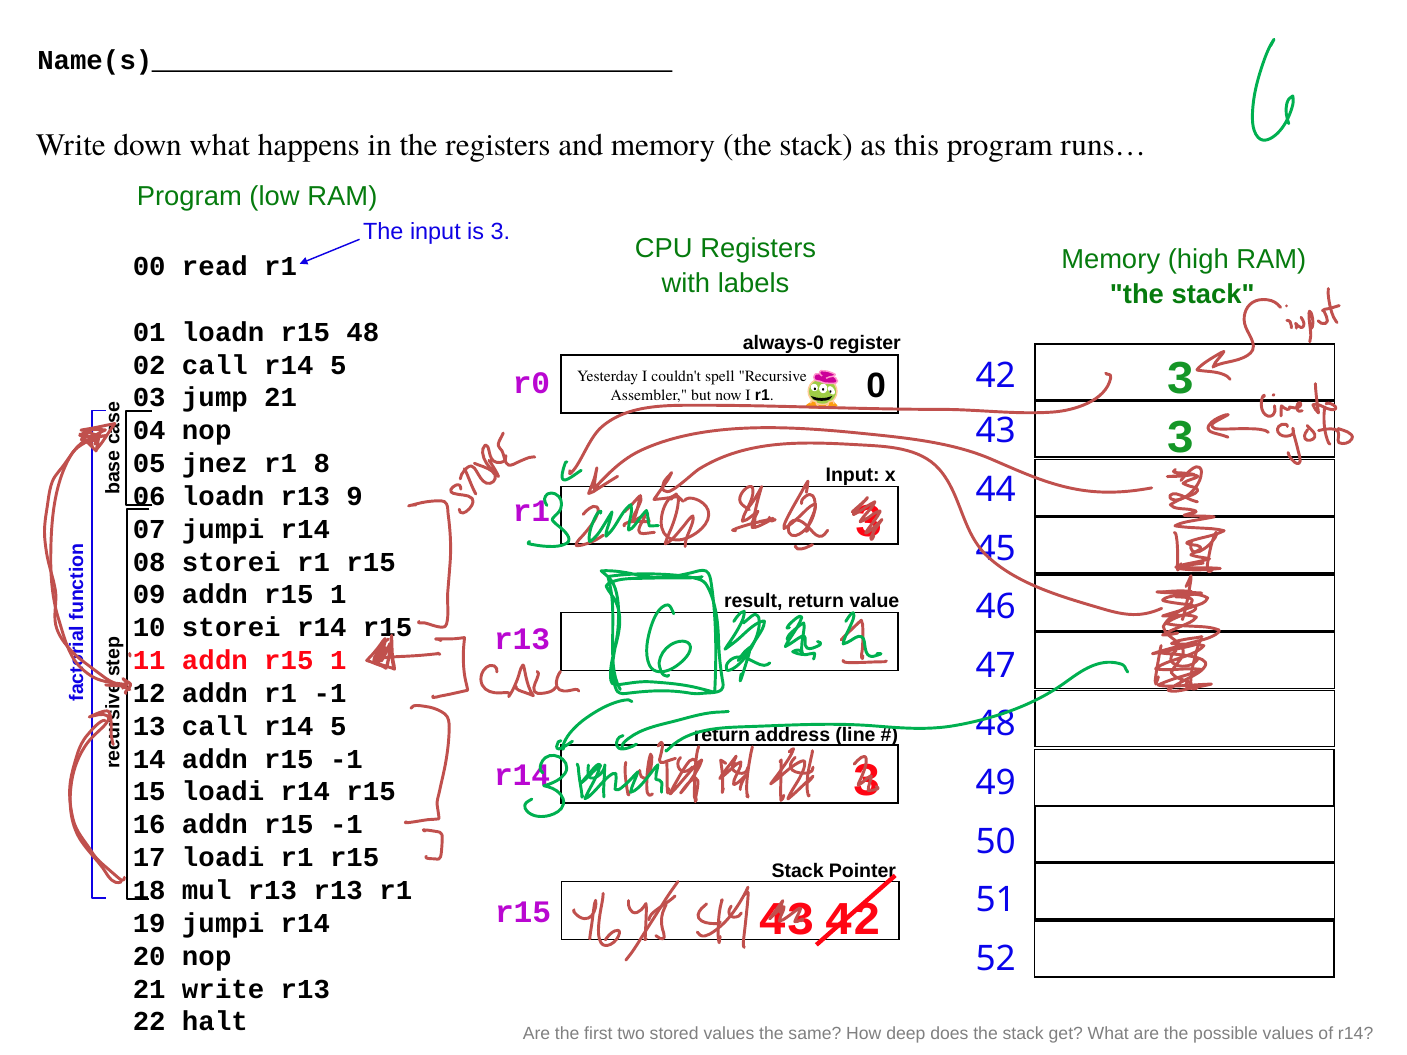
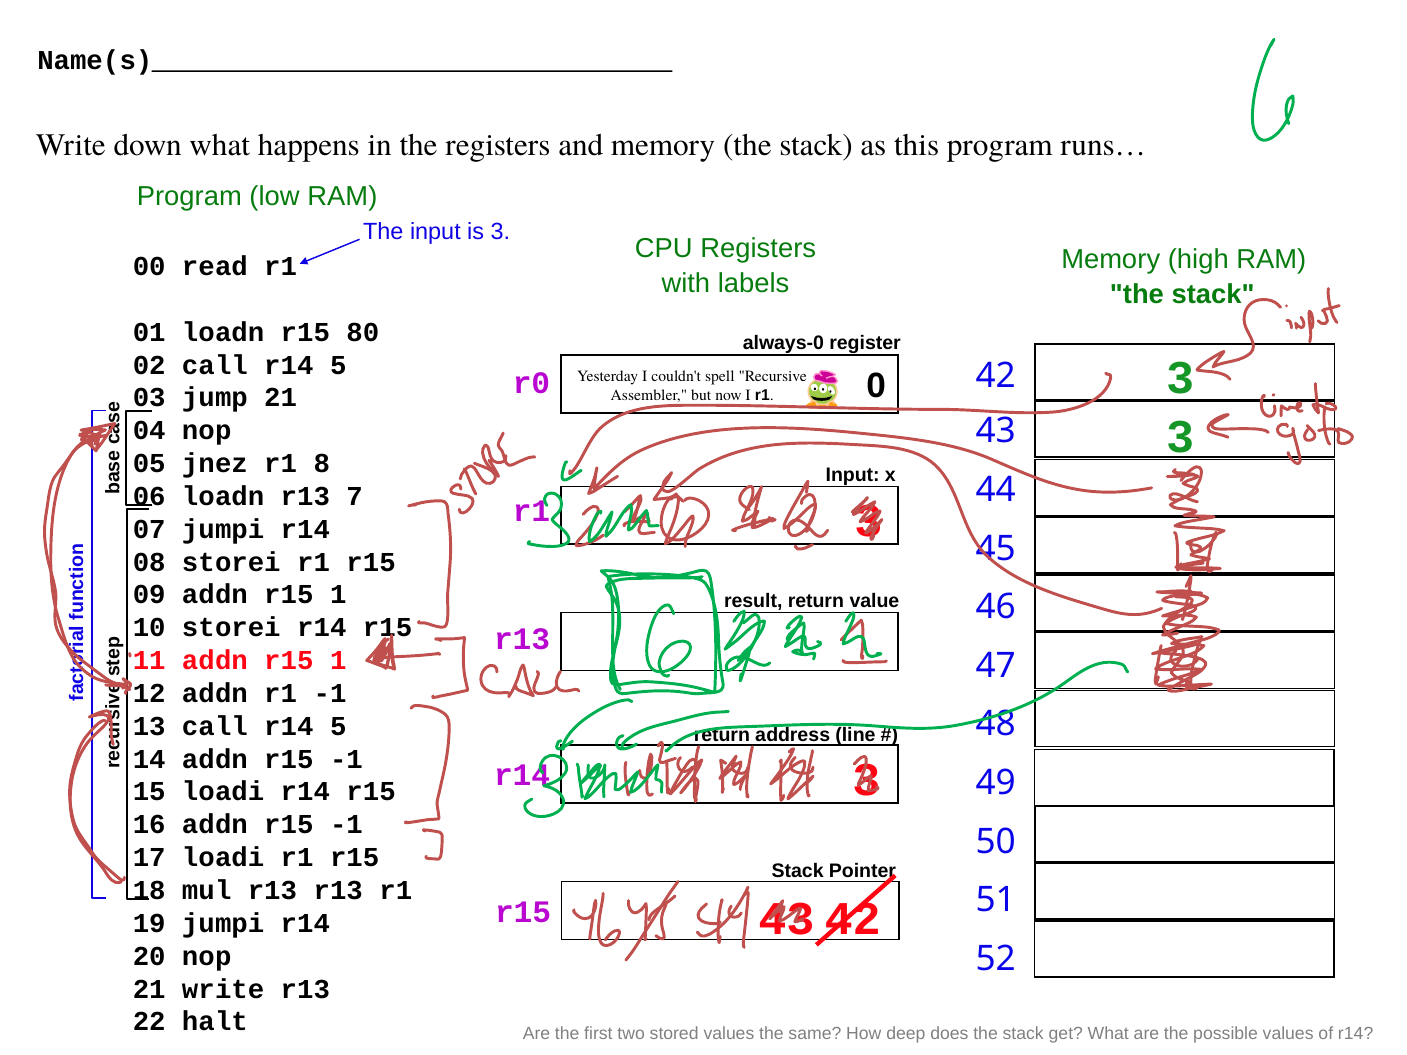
r15 48: 48 -> 80 (363, 332)
9: 9 -> 7 (355, 496)
